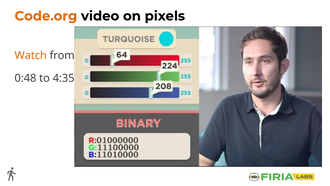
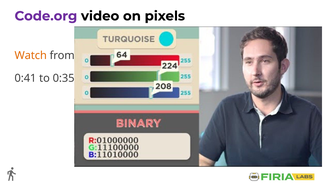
Code.org colour: orange -> purple (46, 16)
0:48: 0:48 -> 0:41 (25, 78)
4:35: 4:35 -> 0:35 (64, 78)
